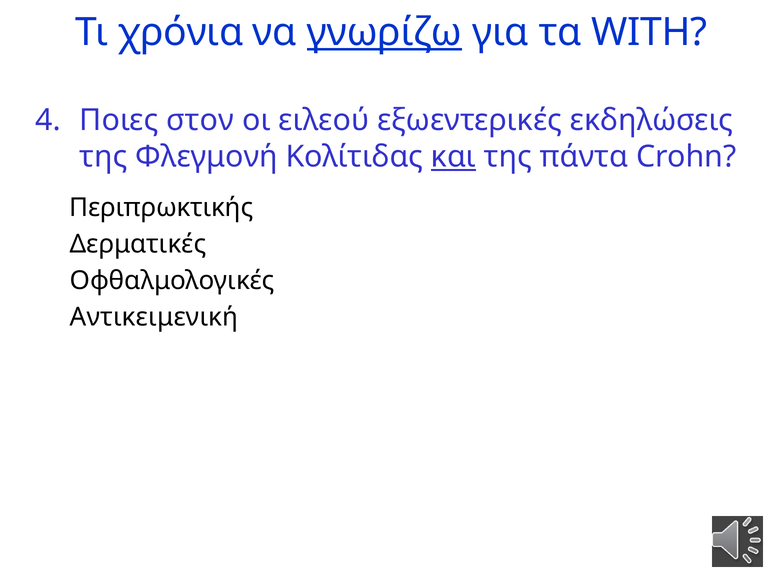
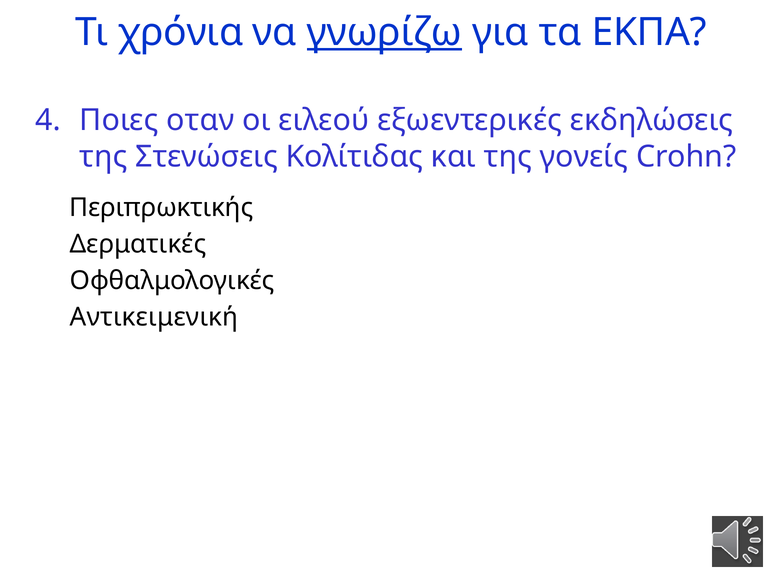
WITH: WITH -> ΕΚΠΑ (649, 32)
στον: στον -> οταν (200, 120)
Φλεγμονή: Φλεγμονή -> Στενώσεις (207, 157)
και underline: present -> none (453, 157)
πάντα: πάντα -> γονείς (584, 157)
